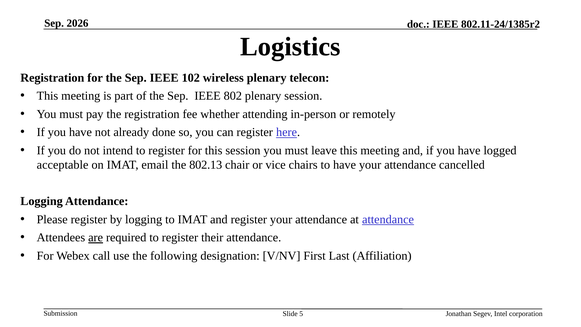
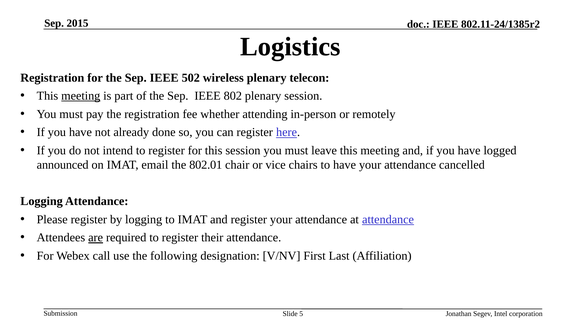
2026: 2026 -> 2015 (78, 23)
102: 102 -> 502 (191, 78)
meeting underline: none -> present (81, 96)
acceptable: acceptable -> announced (63, 165)
802.13: 802.13 -> 802.01 (206, 165)
